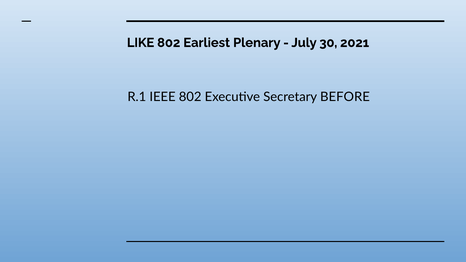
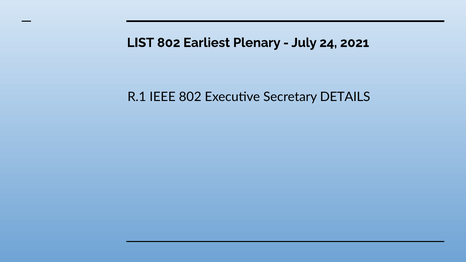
LIKE: LIKE -> LIST (141, 43)
30: 30 -> 24 (328, 43)
BEFORE: BEFORE -> DETAILS (345, 97)
